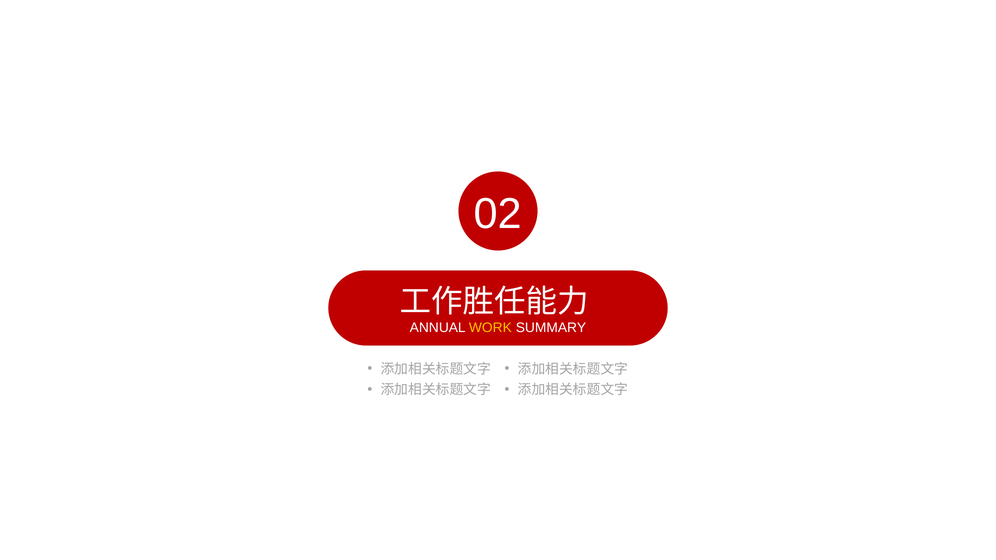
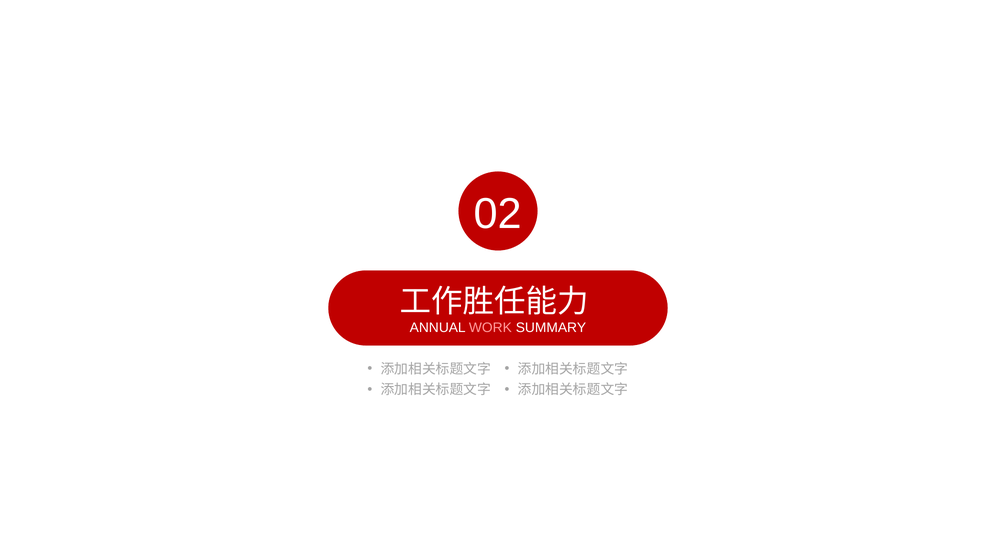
WORK colour: yellow -> pink (490, 328)
